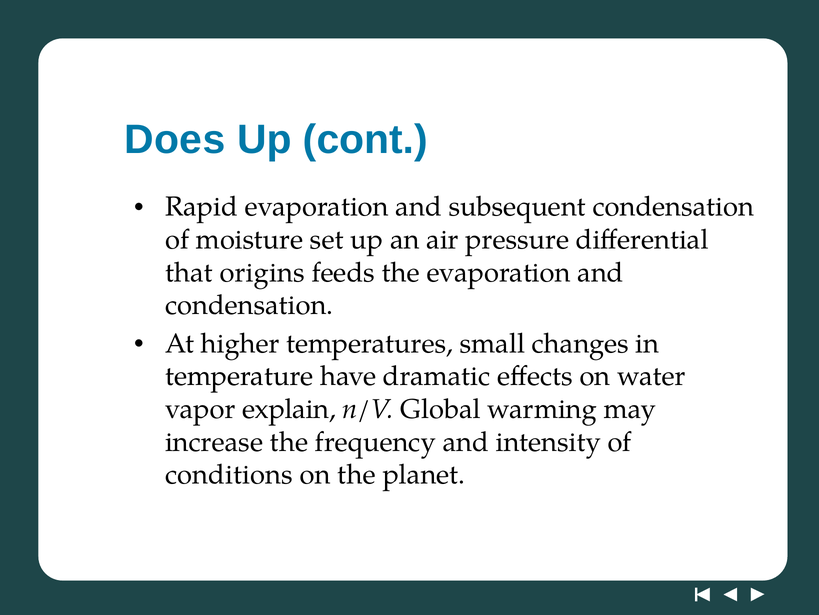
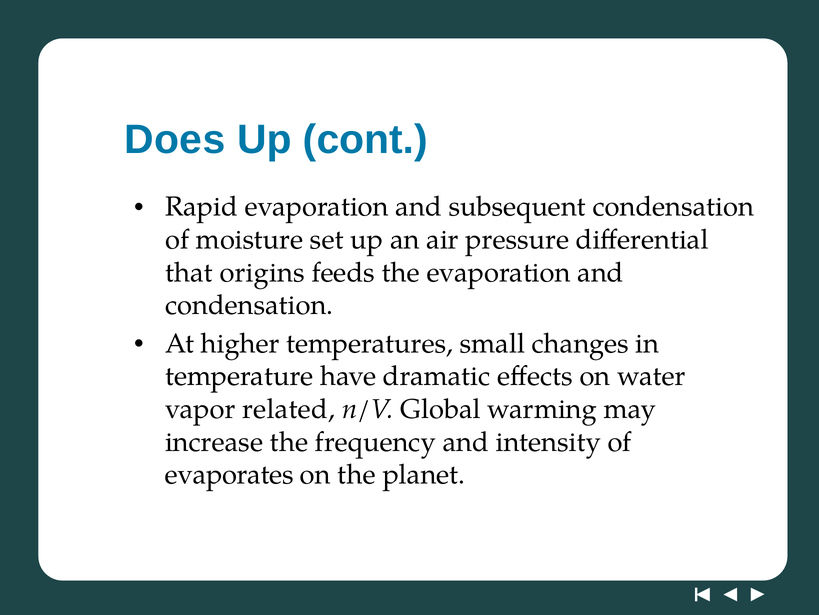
explain: explain -> related (289, 409)
conditions: conditions -> evaporates (229, 474)
